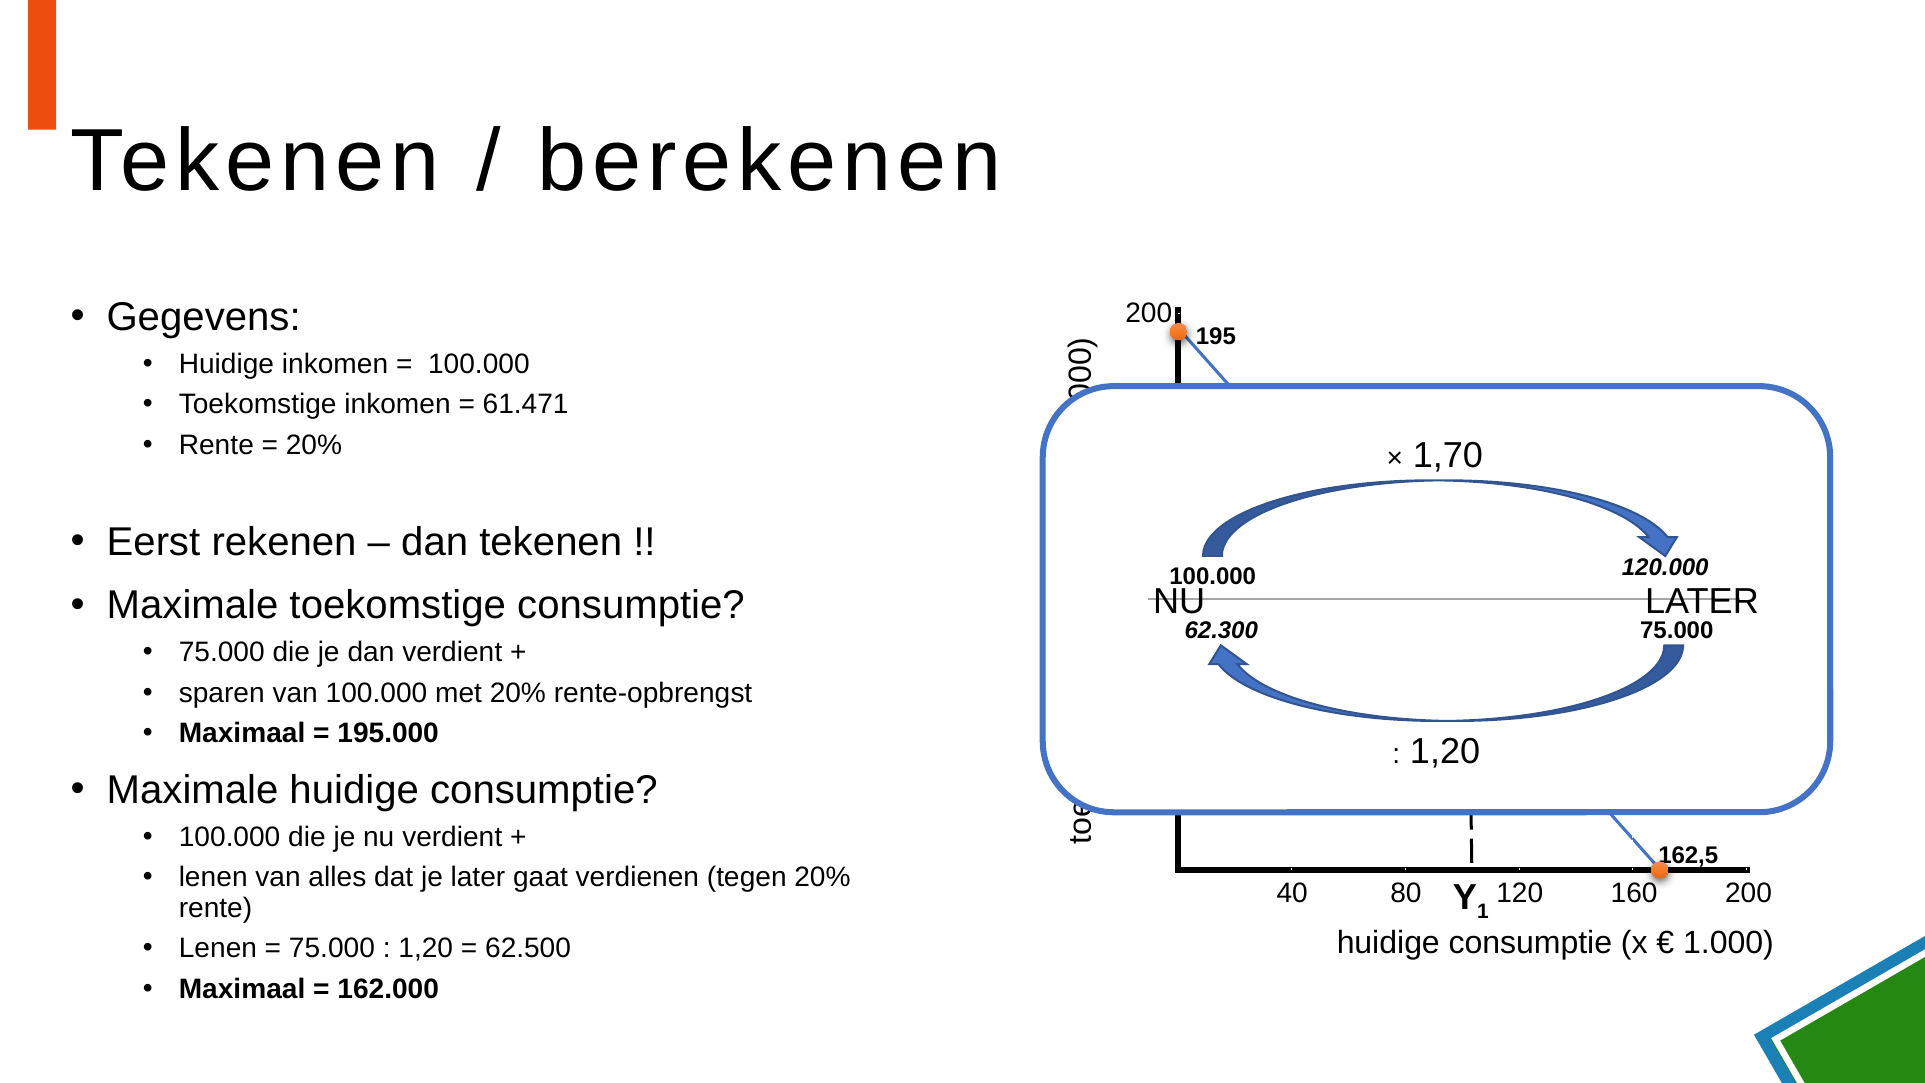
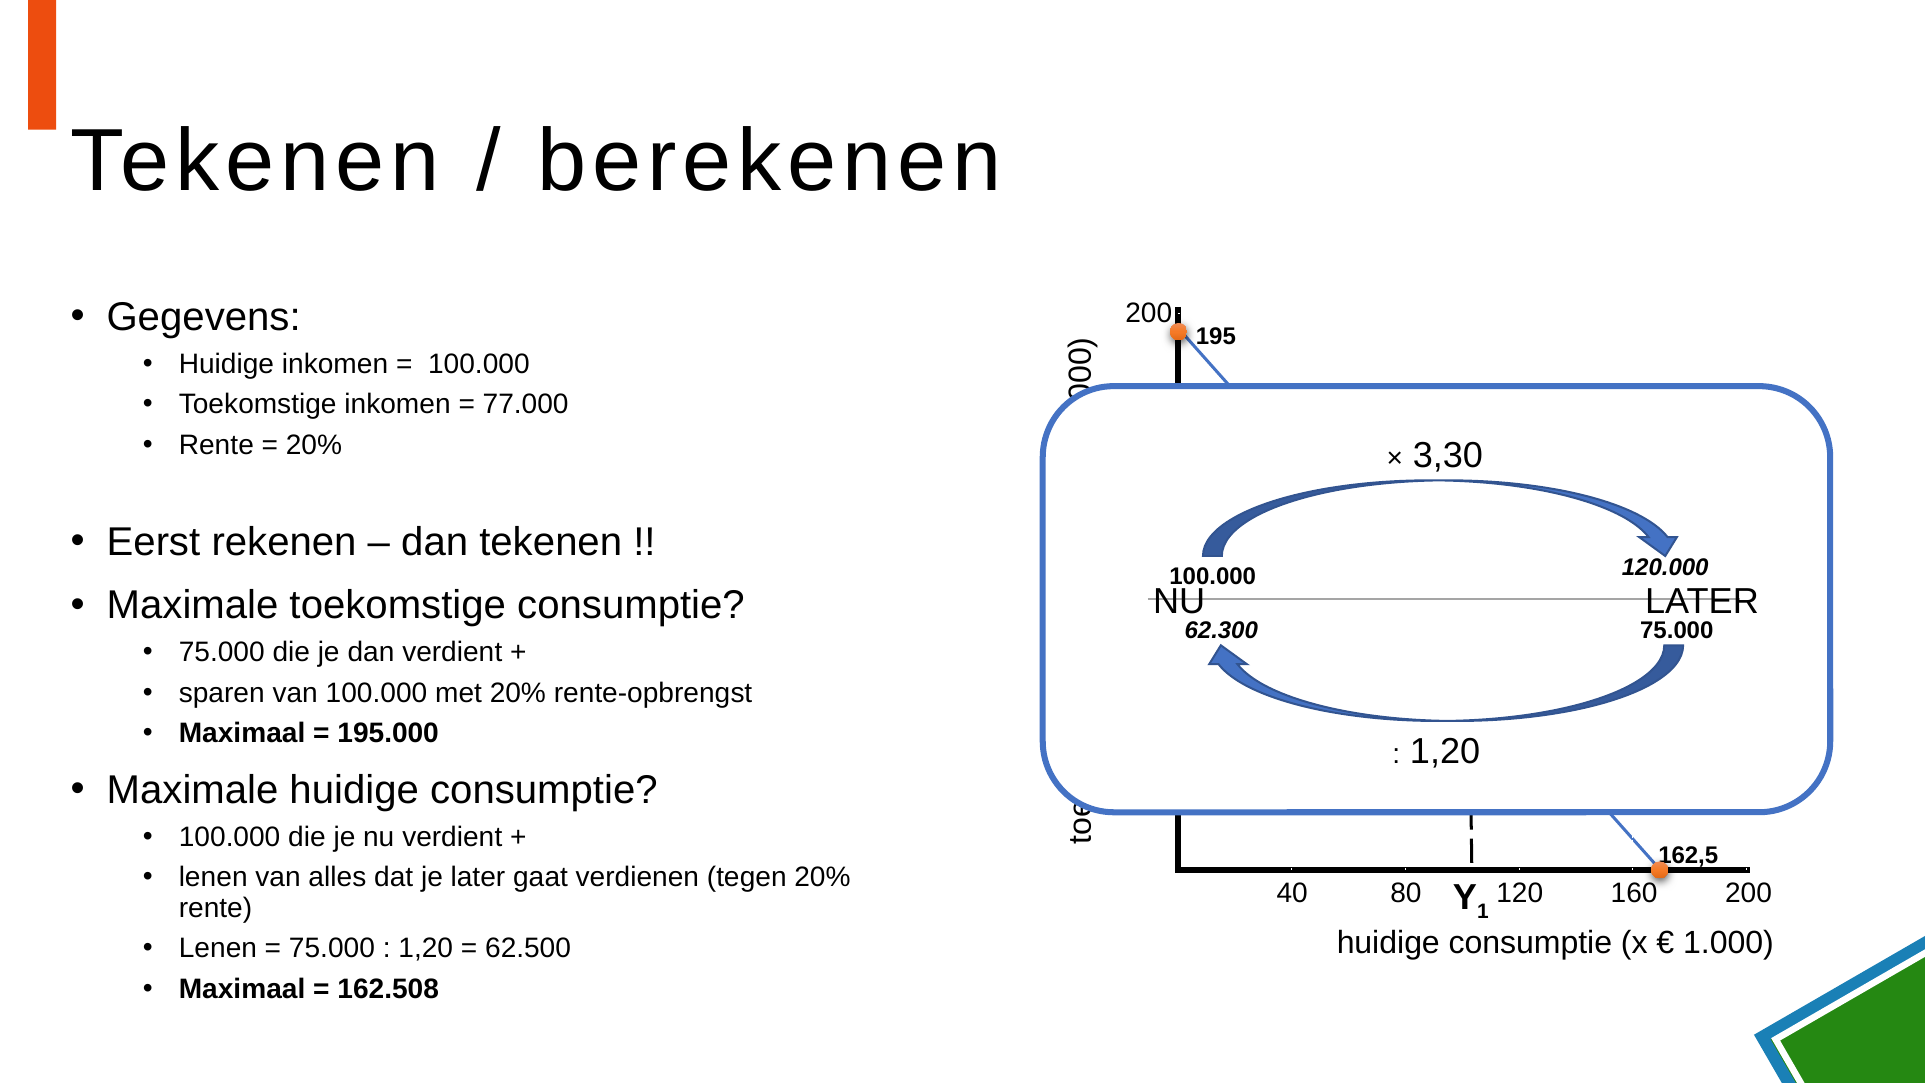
61.471: 61.471 -> 77.000 (526, 404)
1,70: 1,70 -> 3,30 (1448, 455)
162.000: 162.000 -> 162.508 (388, 989)
